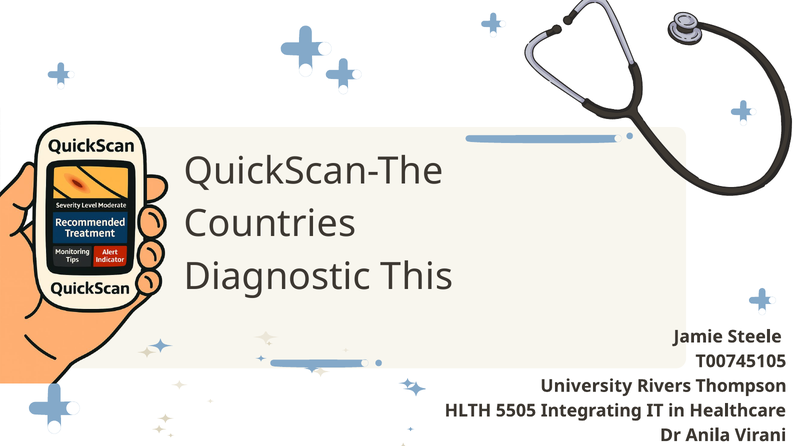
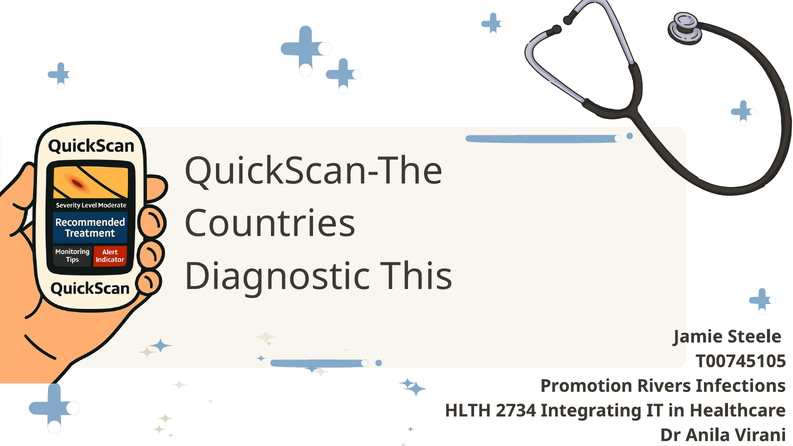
University: University -> Promotion (586, 386)
Thompson: Thompson -> Infections (741, 386)
5505: 5505 -> 2734 (516, 411)
